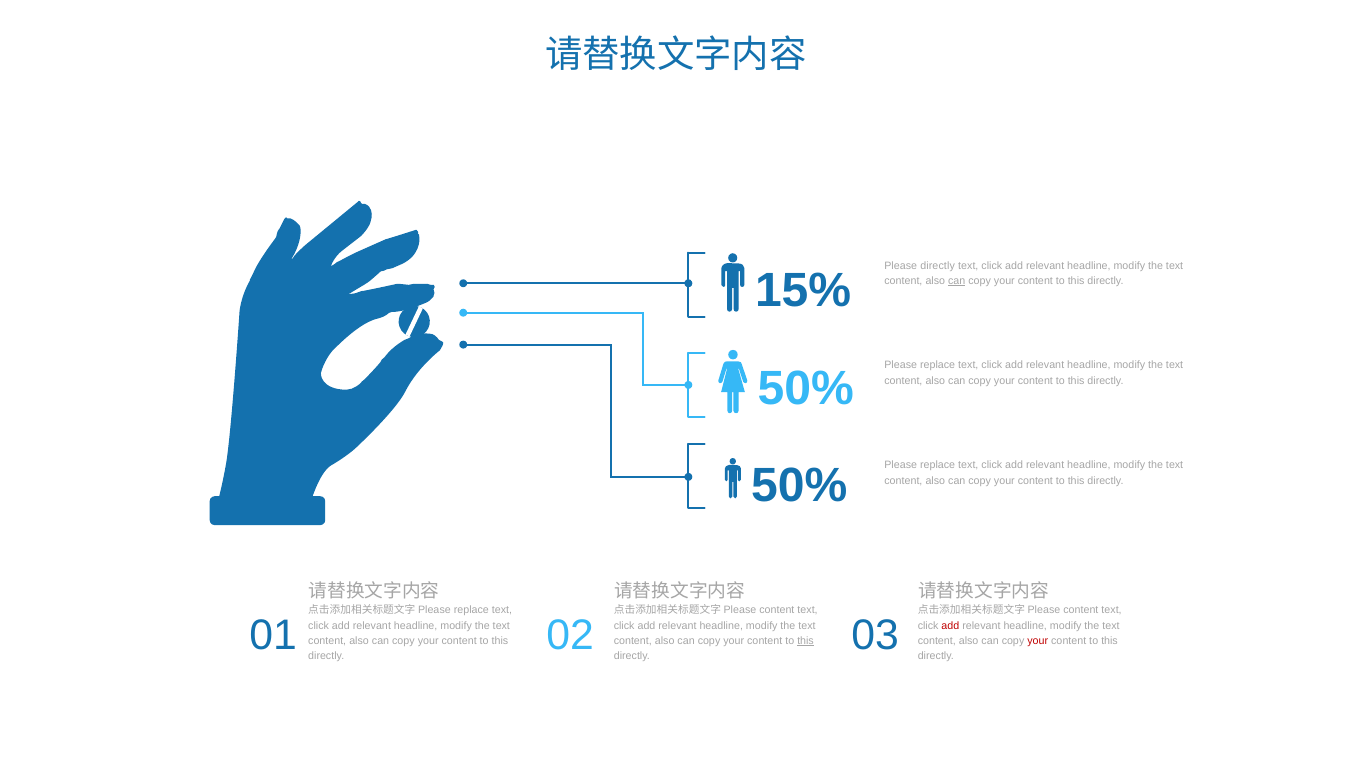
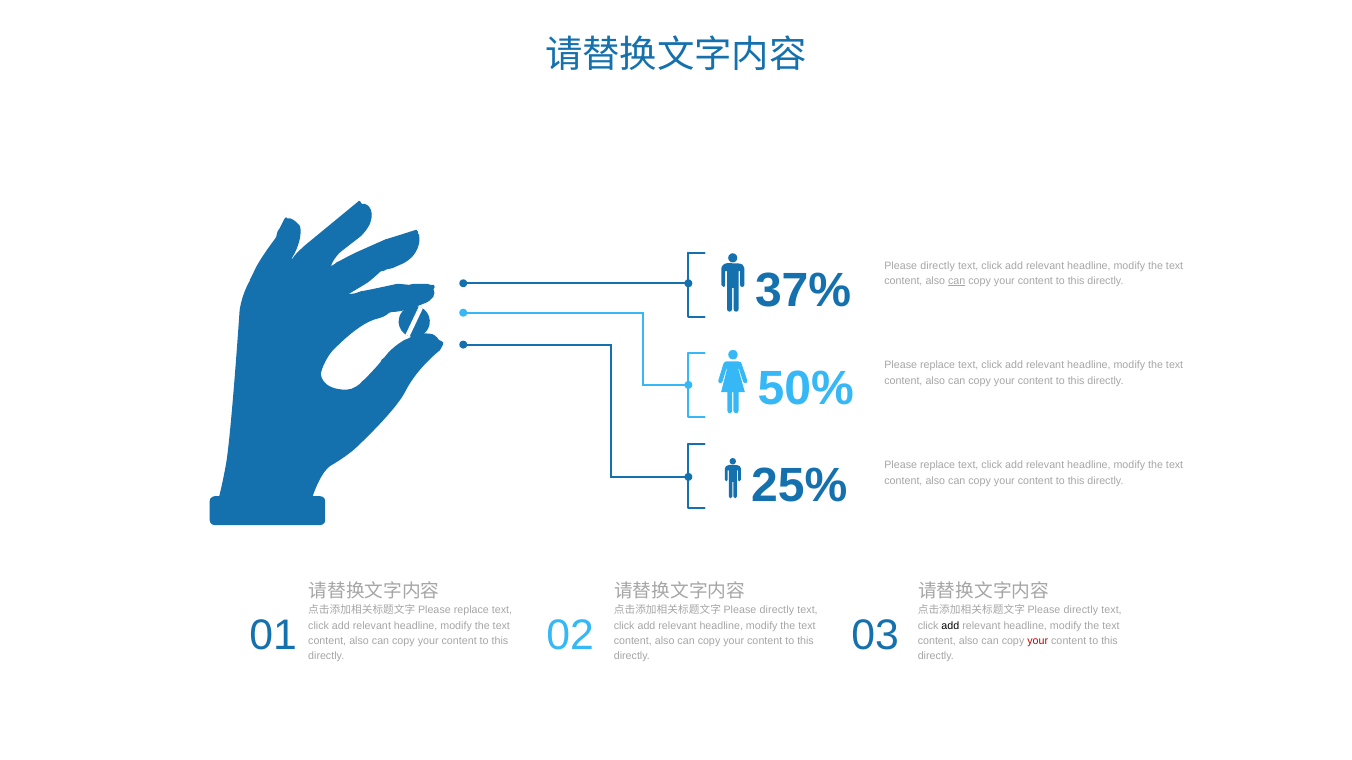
15%: 15% -> 37% (803, 291)
50%: 50% -> 25% (799, 486)
content: content -> directly (777, 611)
content: content -> directly (1081, 611)
add colour: red -> black (950, 626)
this underline: present -> none (806, 641)
